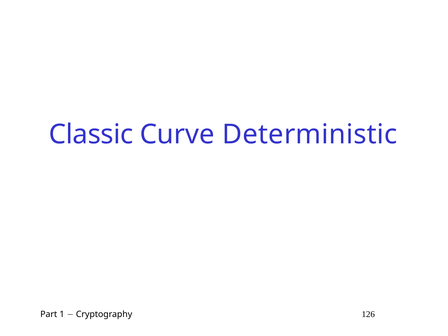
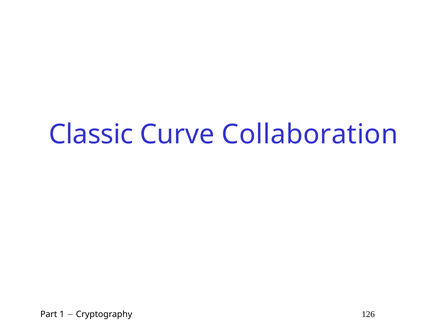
Deterministic: Deterministic -> Collaboration (310, 134)
